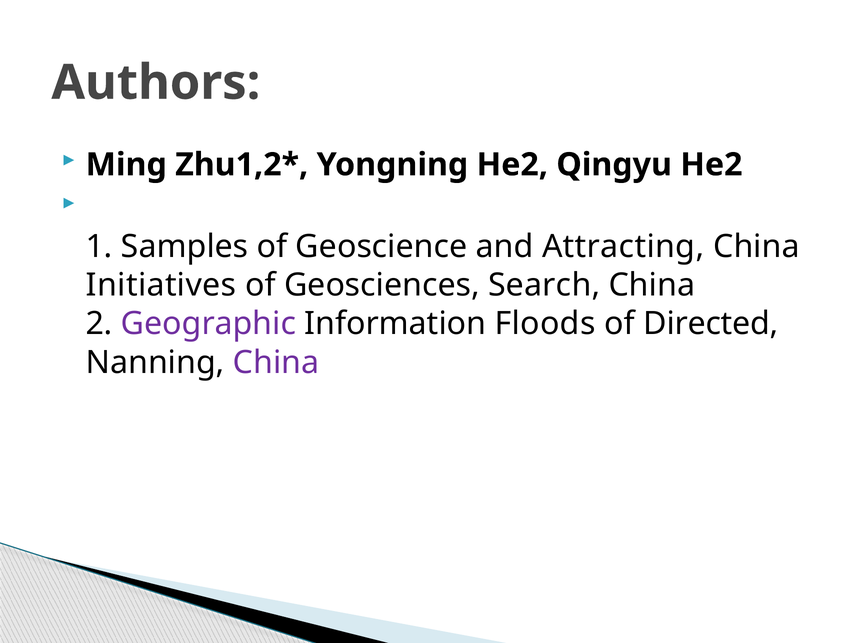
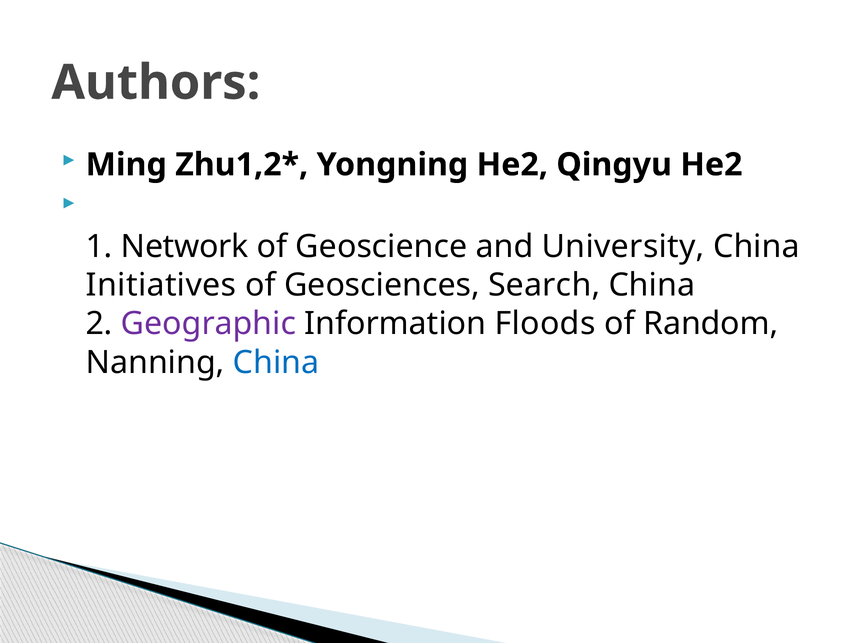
Samples: Samples -> Network (185, 247)
Attracting: Attracting -> University (623, 247)
Directed: Directed -> Random (711, 324)
China colour: purple -> blue (276, 363)
